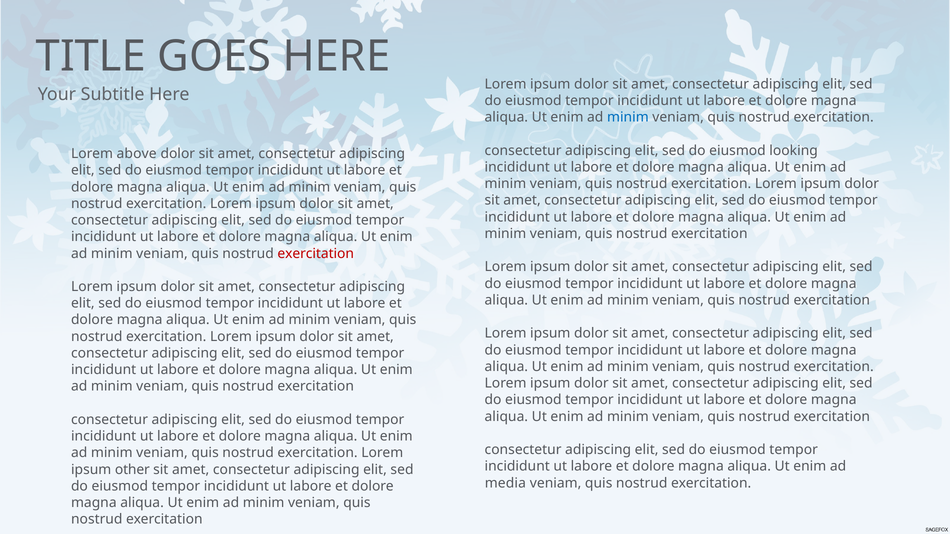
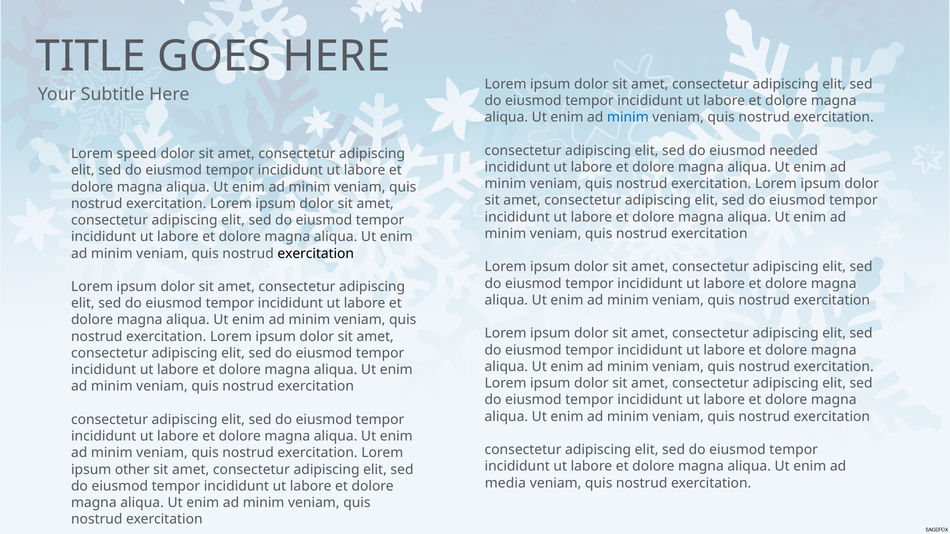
looking: looking -> needed (794, 151)
above: above -> speed (137, 154)
exercitation colour: red -> black (316, 254)
